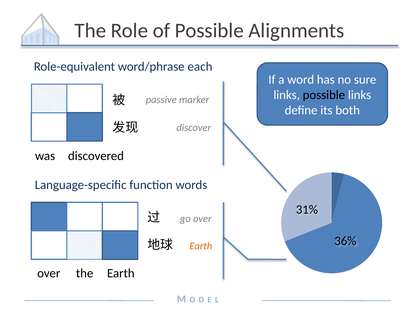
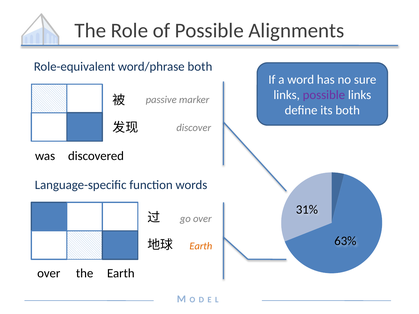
word/phrase each: each -> both (200, 67)
possible colour: black -> purple (324, 95)
36%: 36% -> 63% (345, 241)
